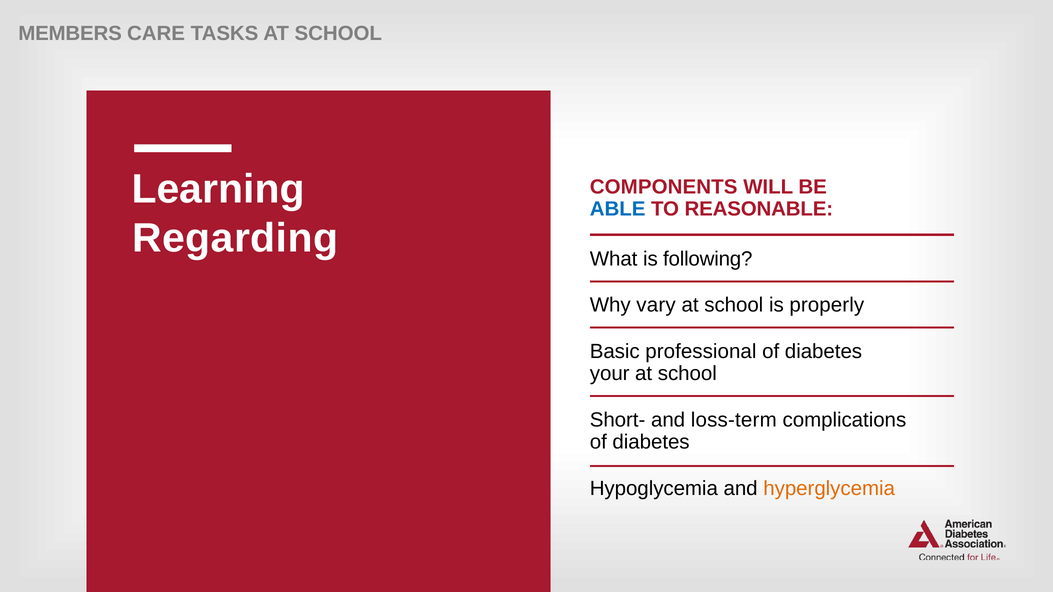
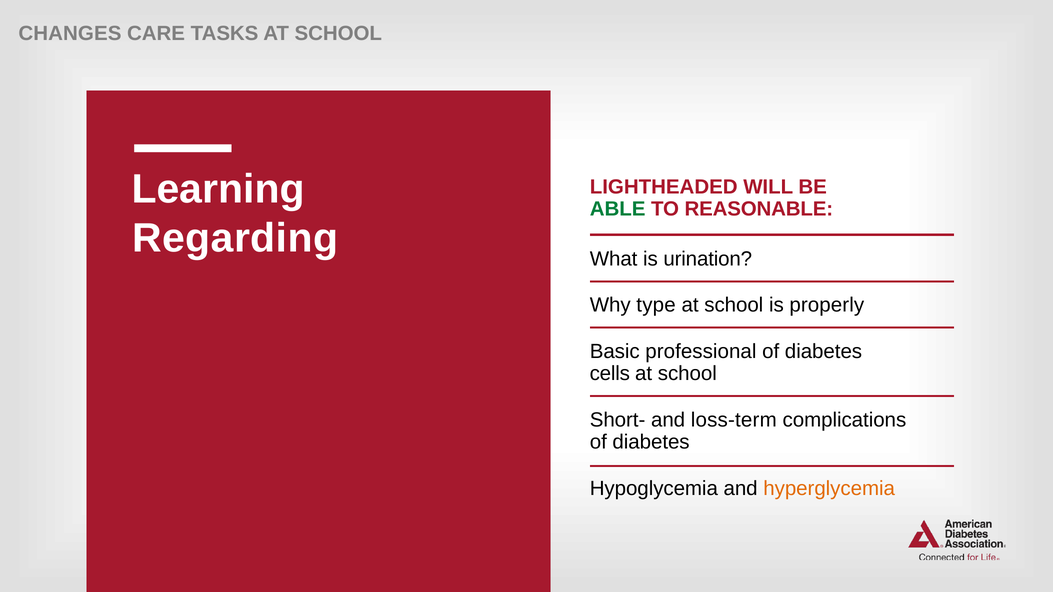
MEMBERS: MEMBERS -> CHANGES (70, 33)
COMPONENTS: COMPONENTS -> LIGHTHEADED (664, 187)
ABLE colour: blue -> green (618, 209)
following: following -> urination (708, 259)
vary: vary -> type (656, 305)
your: your -> cells (610, 374)
